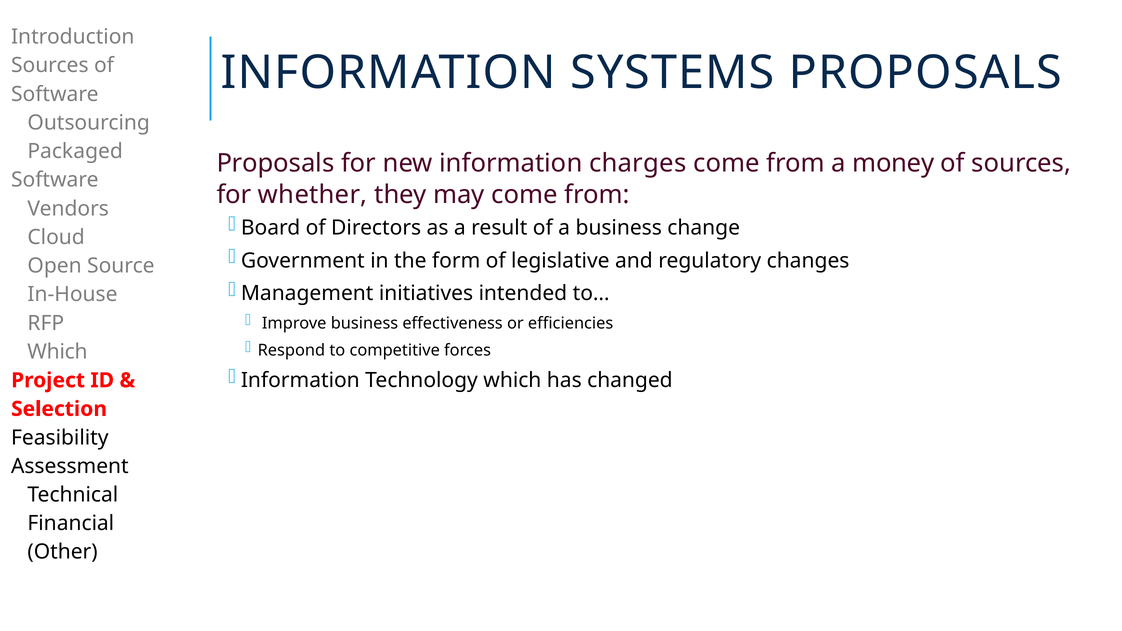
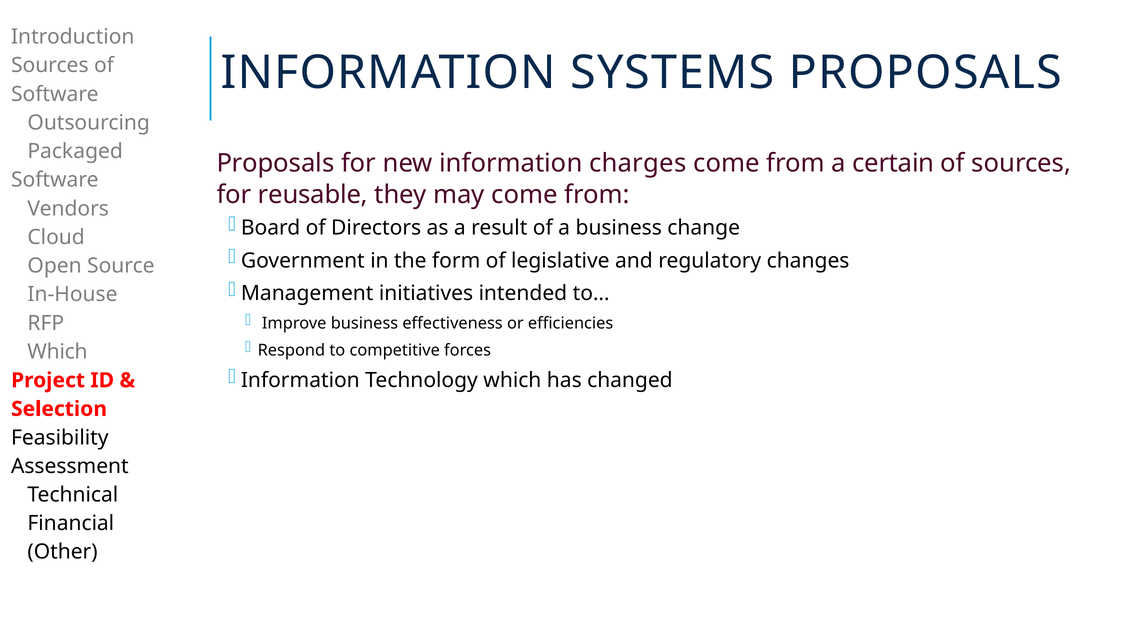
money: money -> certain (893, 163)
whether: whether -> reusable (313, 195)
